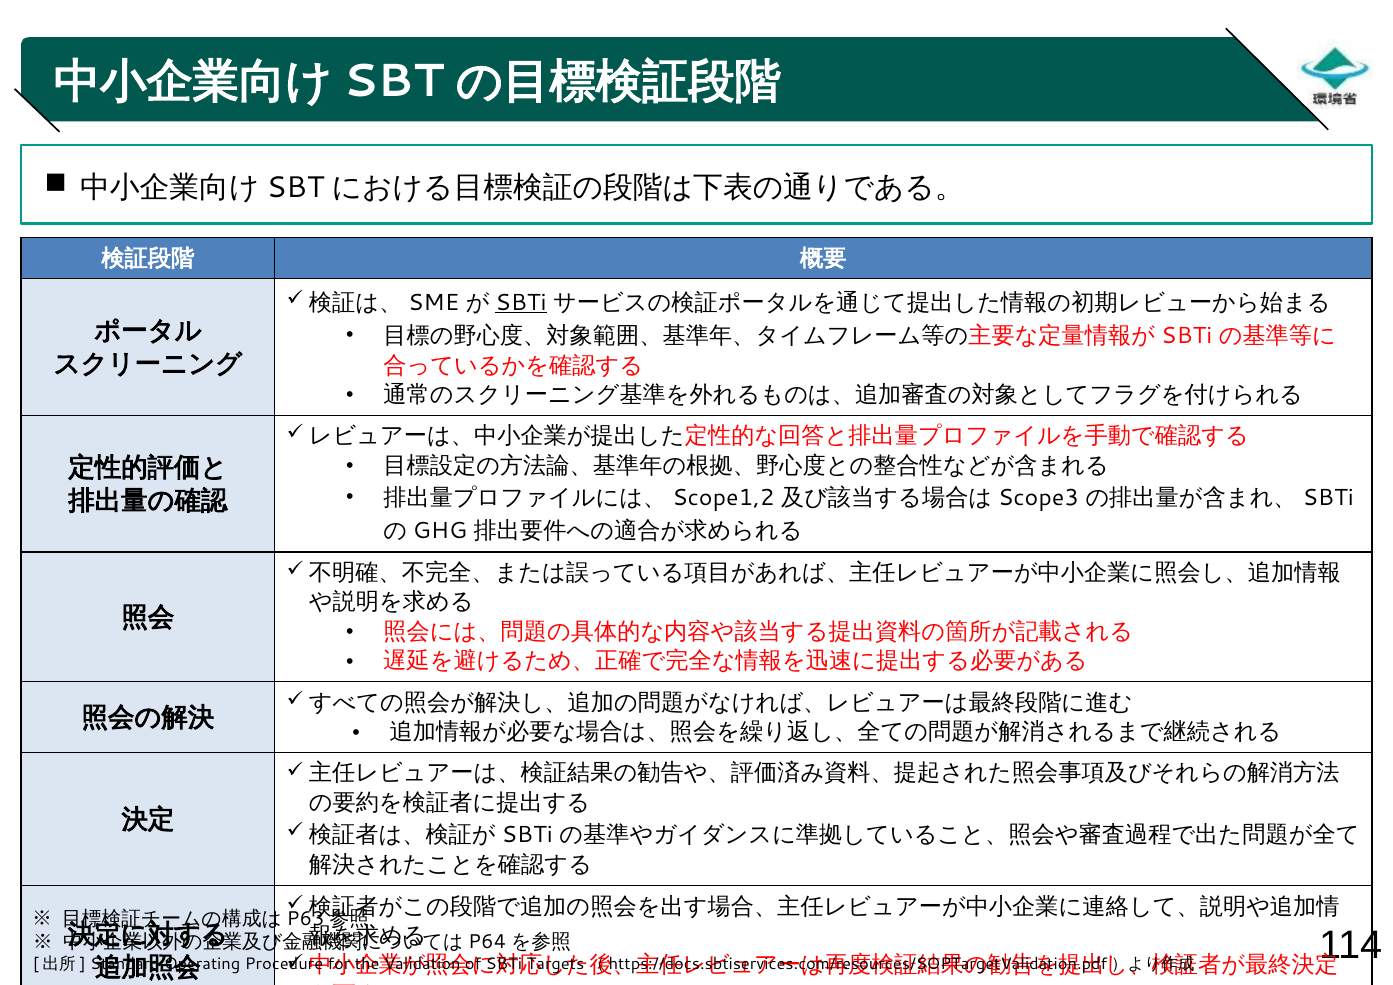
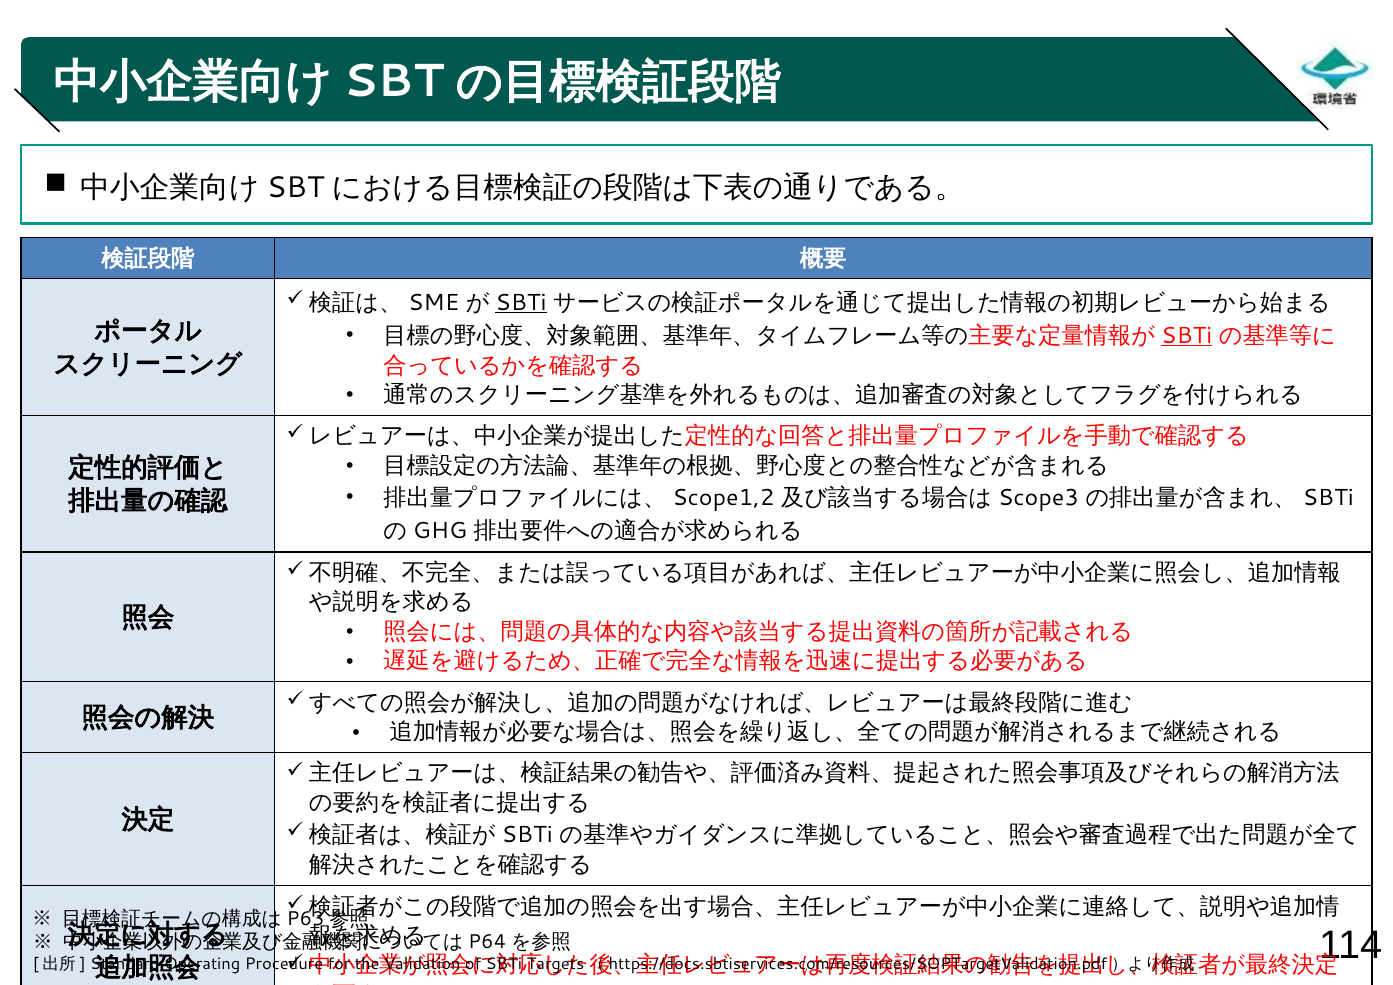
SBTi underline: none -> present (1187, 335)
